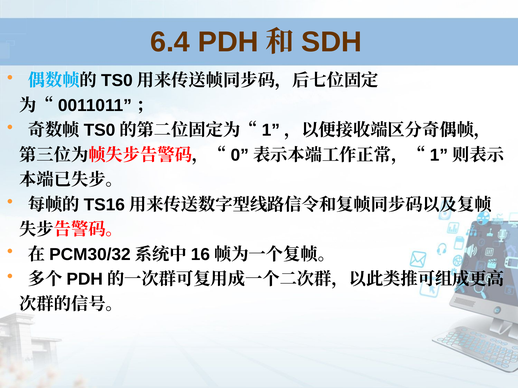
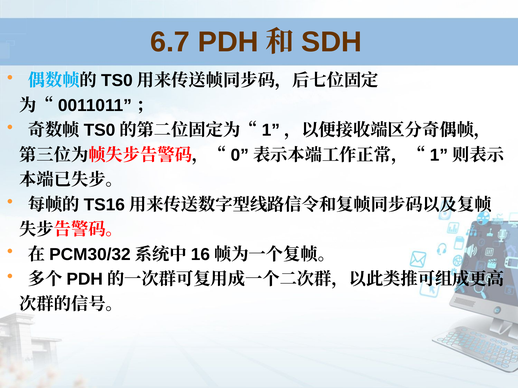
6.4: 6.4 -> 6.7 (170, 42)
